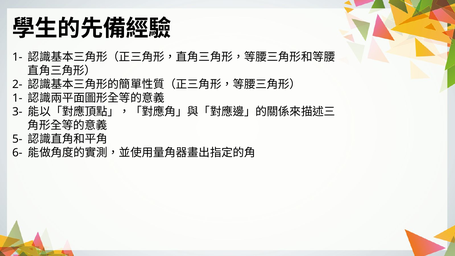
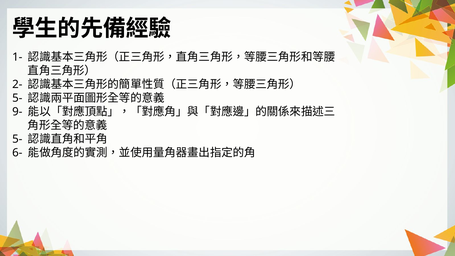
1-: 1- -> 5- (17, 98)
3-: 3- -> 9- (17, 112)
